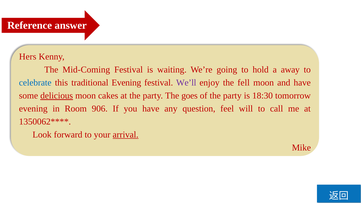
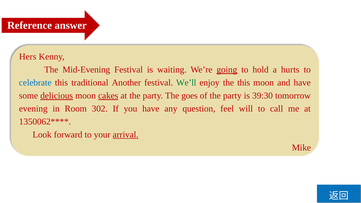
Mid-Coming: Mid-Coming -> Mid-Evening (86, 70)
going underline: none -> present (227, 70)
away: away -> hurts (290, 70)
traditional Evening: Evening -> Another (126, 83)
We’ll colour: purple -> green (186, 83)
the fell: fell -> this (244, 83)
cakes underline: none -> present (108, 96)
18:30: 18:30 -> 39:30 (263, 96)
906: 906 -> 302 (100, 109)
